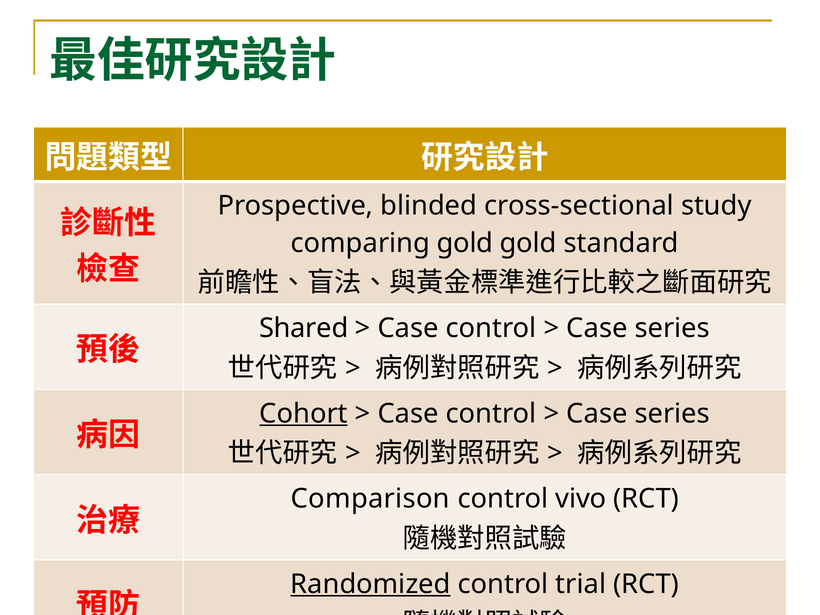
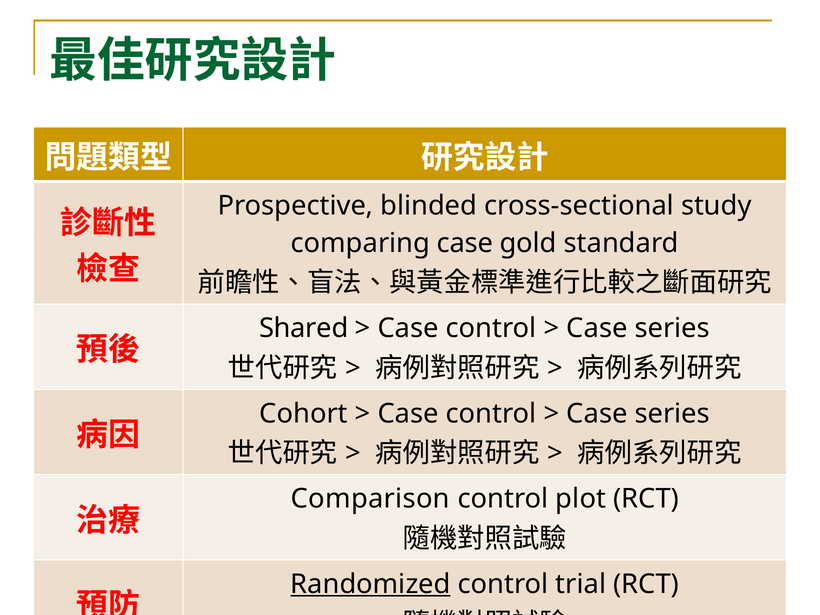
comparing gold: gold -> case (465, 243)
Cohort underline: present -> none (304, 414)
vivo: vivo -> plot (581, 499)
